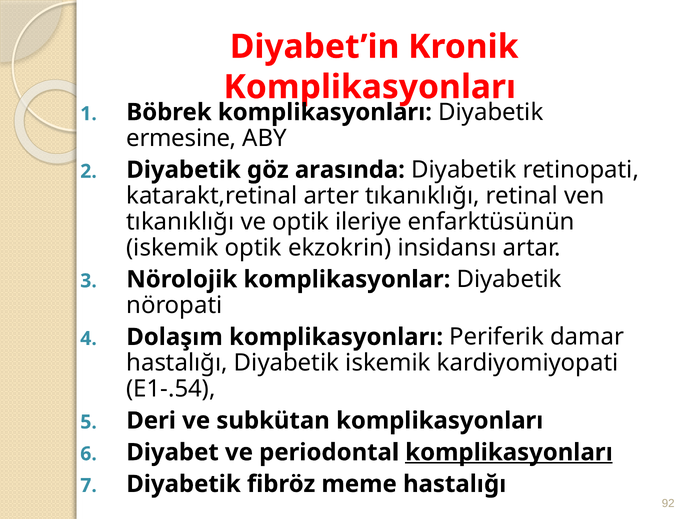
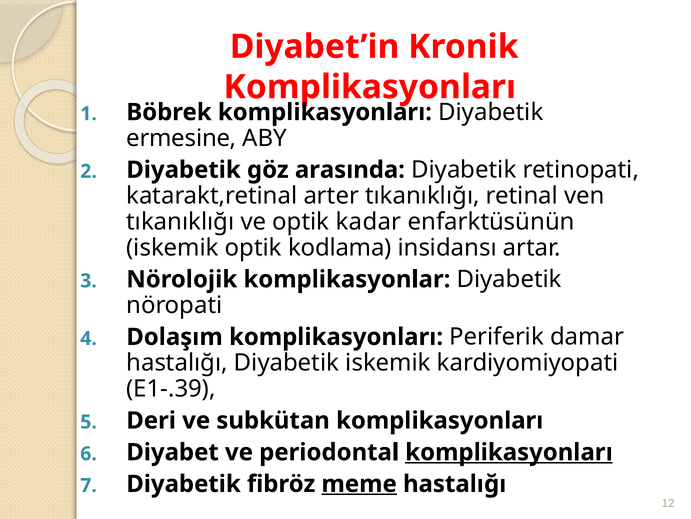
ileriye: ileriye -> kadar (368, 221)
ekzokrin: ekzokrin -> kodlama (340, 247)
E1-.54: E1-.54 -> E1-.39 (171, 388)
meme underline: none -> present (359, 483)
92: 92 -> 12 (668, 503)
